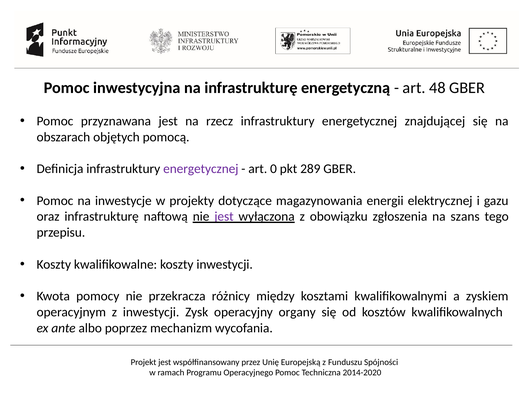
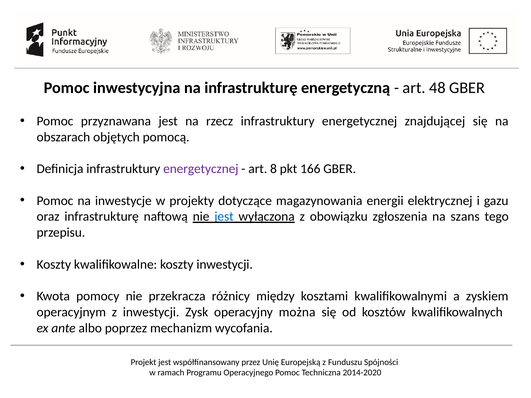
0: 0 -> 8 (273, 169)
289: 289 -> 166 (310, 169)
jest colour: purple -> blue (224, 217)
organy: organy -> można (297, 312)
